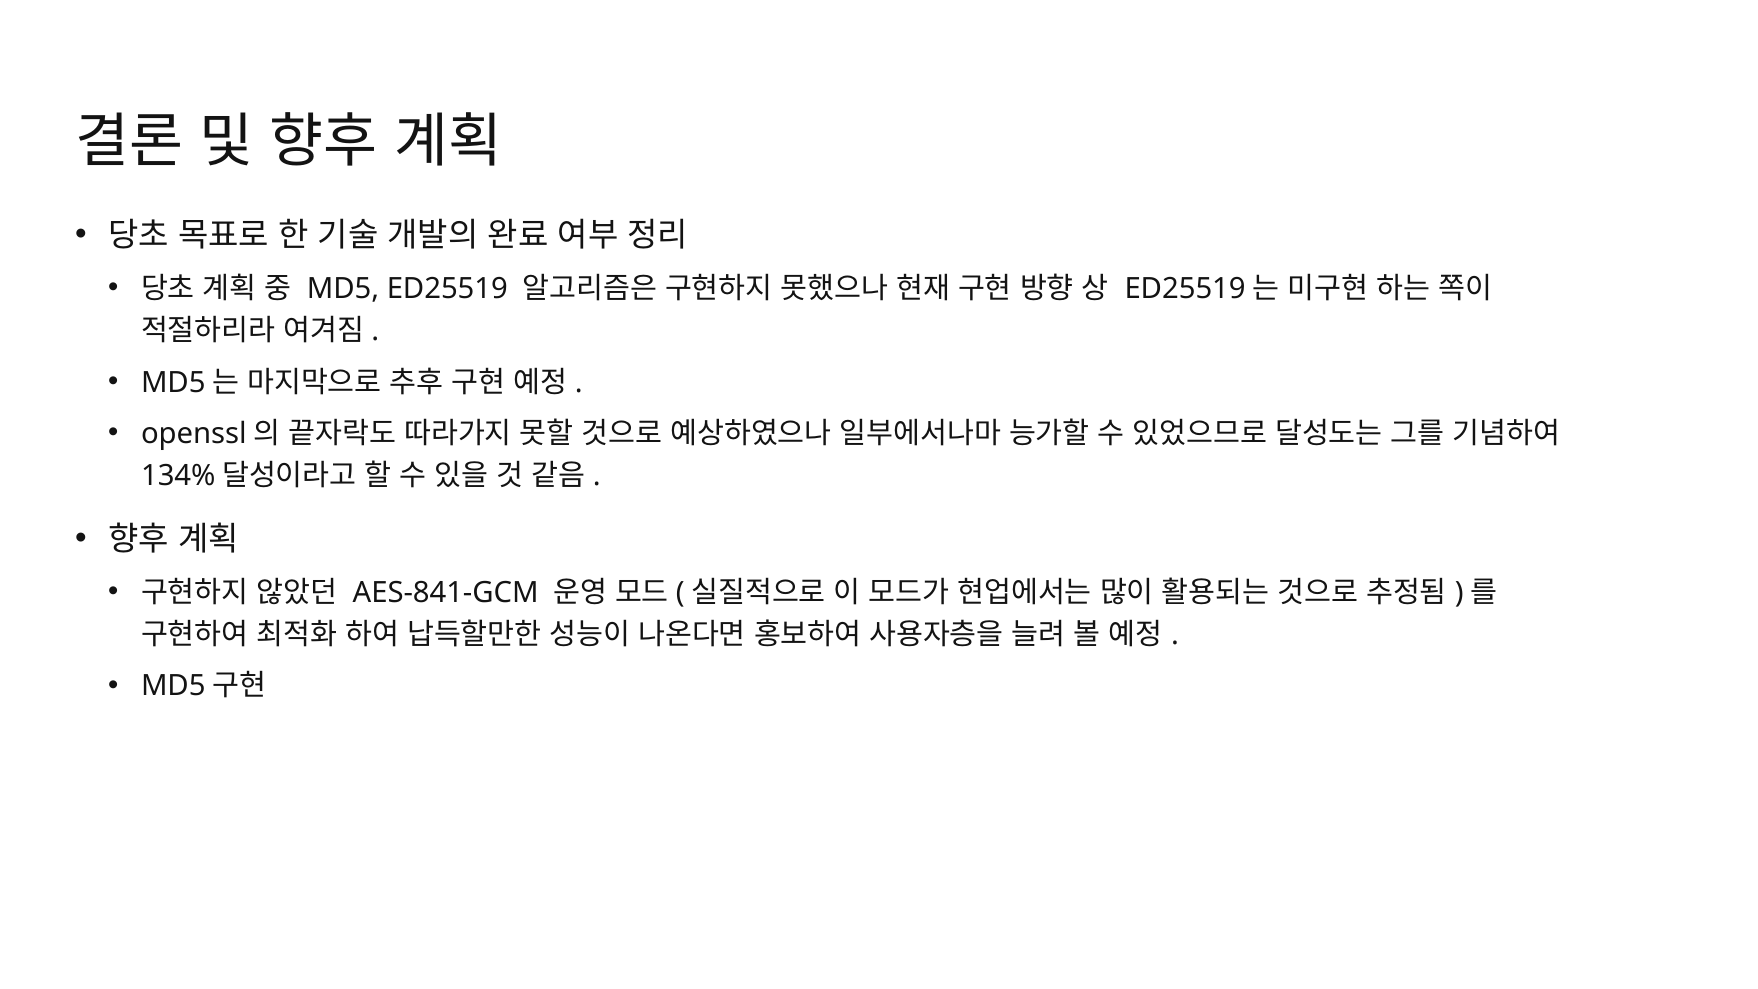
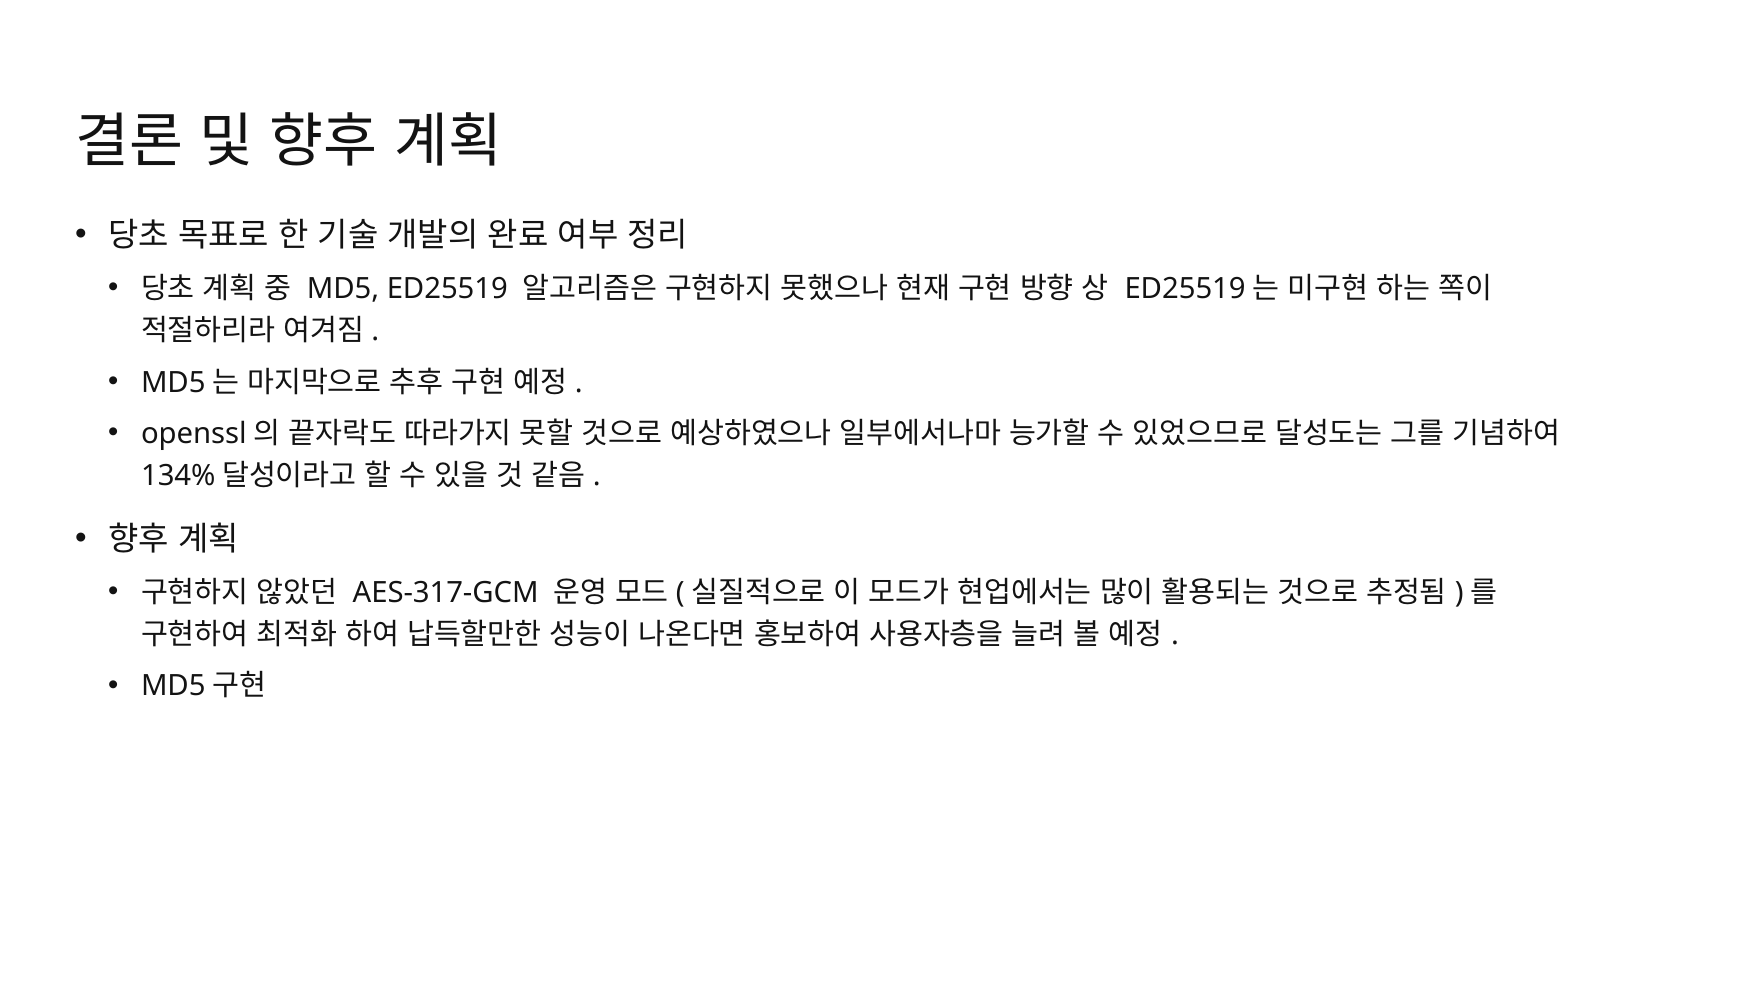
AES-841-GCM: AES-841-GCM -> AES-317-GCM (446, 593)
